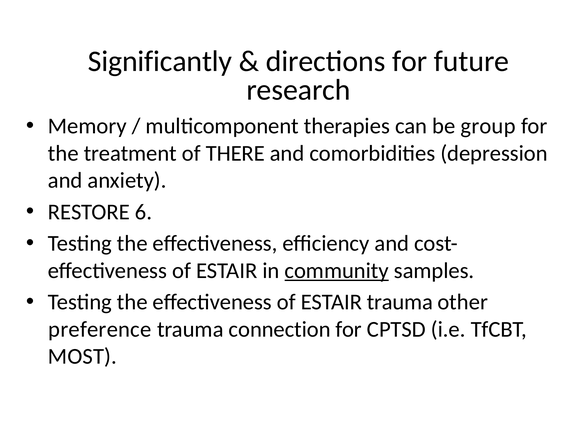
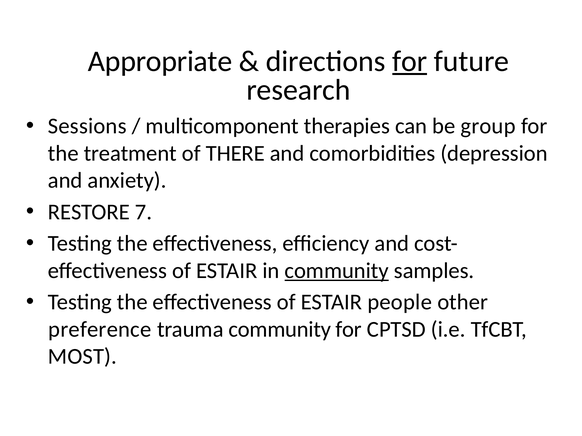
Significantly: Significantly -> Appropriate (160, 61)
for underline: none -> present (410, 61)
Memory: Memory -> Sessions (87, 126)
6: 6 -> 7 (144, 212)
ESTAIR trauma: trauma -> people (400, 303)
trauma connection: connection -> community (280, 330)
